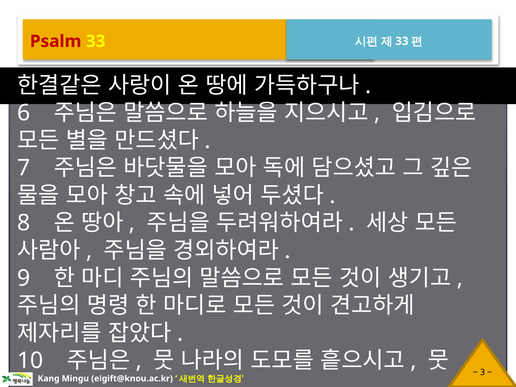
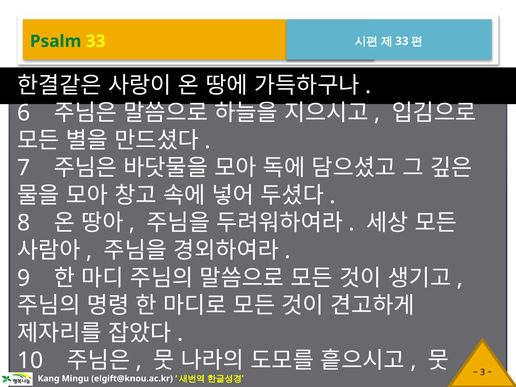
Psalm colour: red -> green (56, 41)
